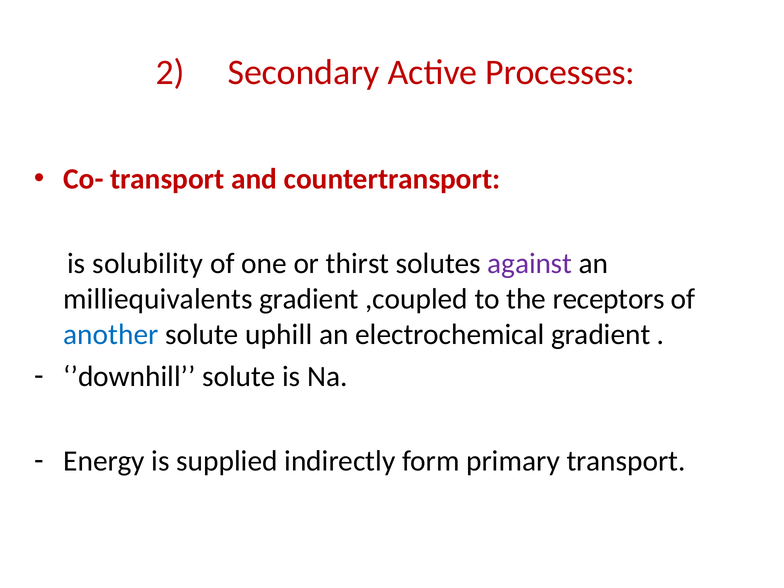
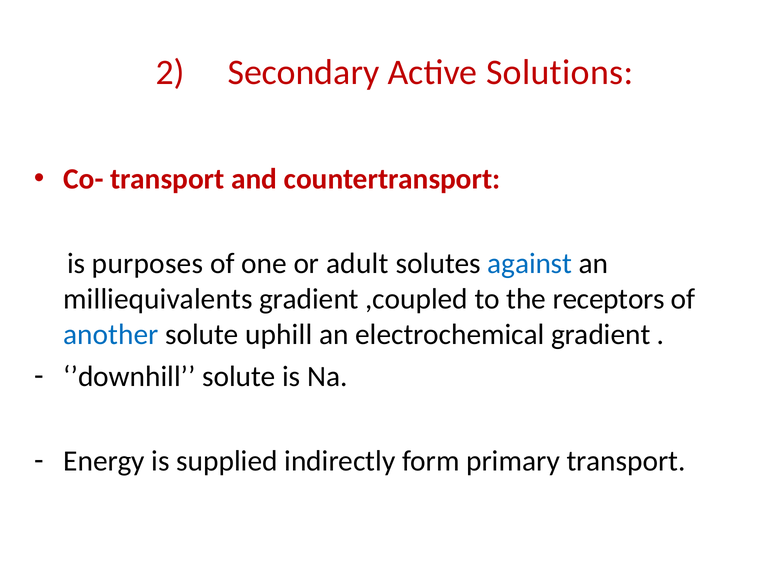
Processes: Processes -> Solutions (560, 72)
solubility: solubility -> purposes (148, 264)
thirst: thirst -> adult (357, 264)
against colour: purple -> blue (530, 264)
